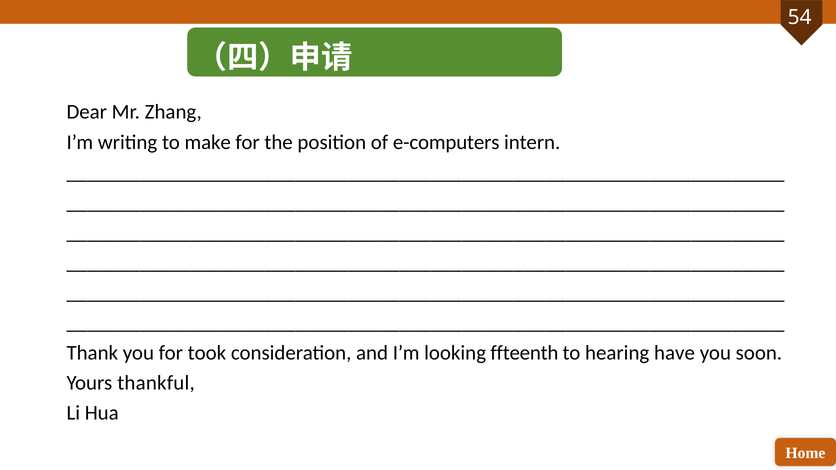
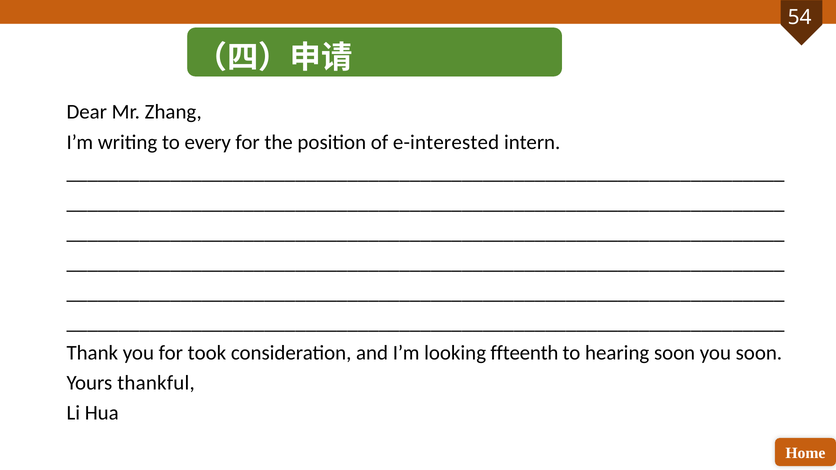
make: make -> every (208, 142)
e-computers: e-computers -> e-interested (446, 142)
hearing have: have -> soon (675, 353)
